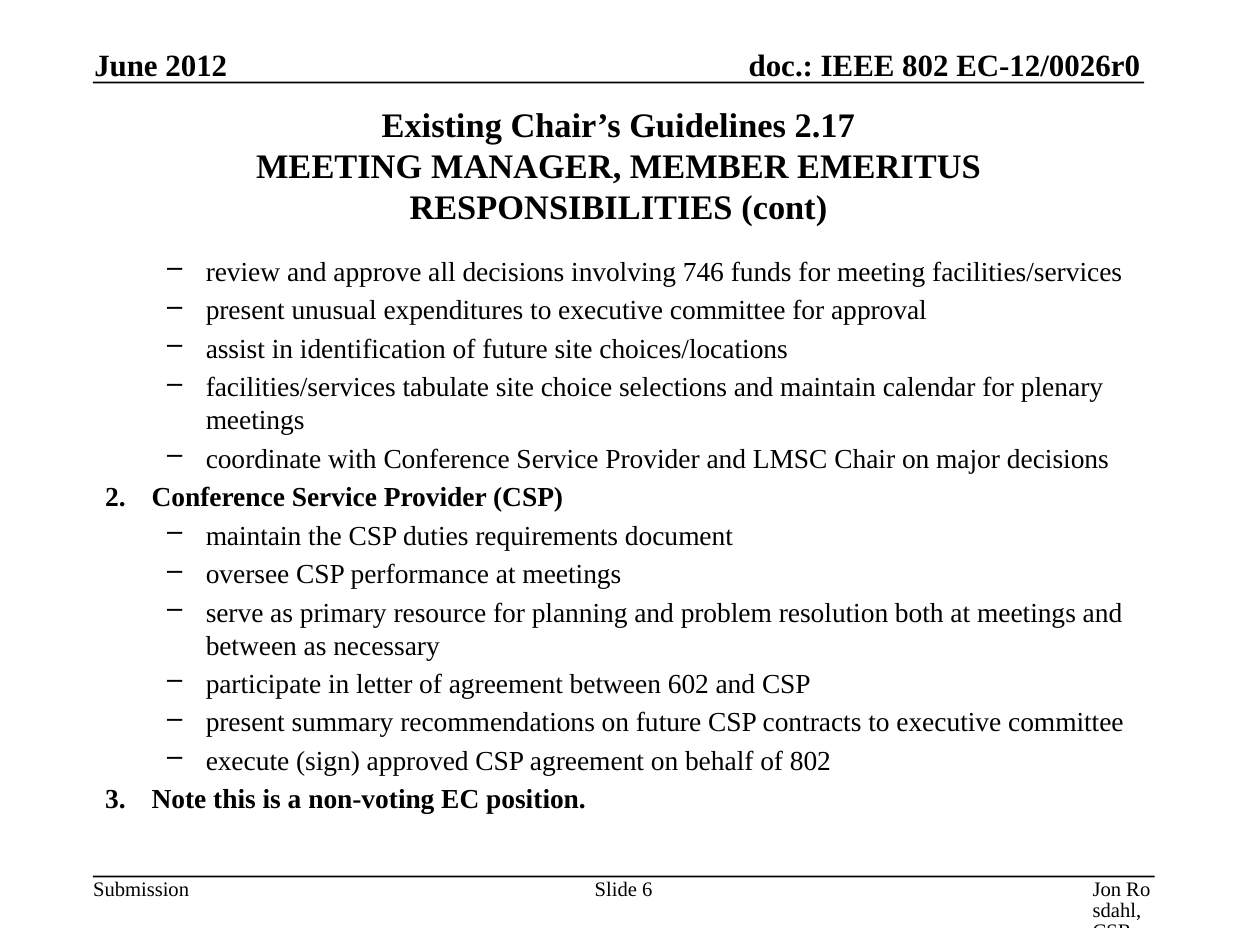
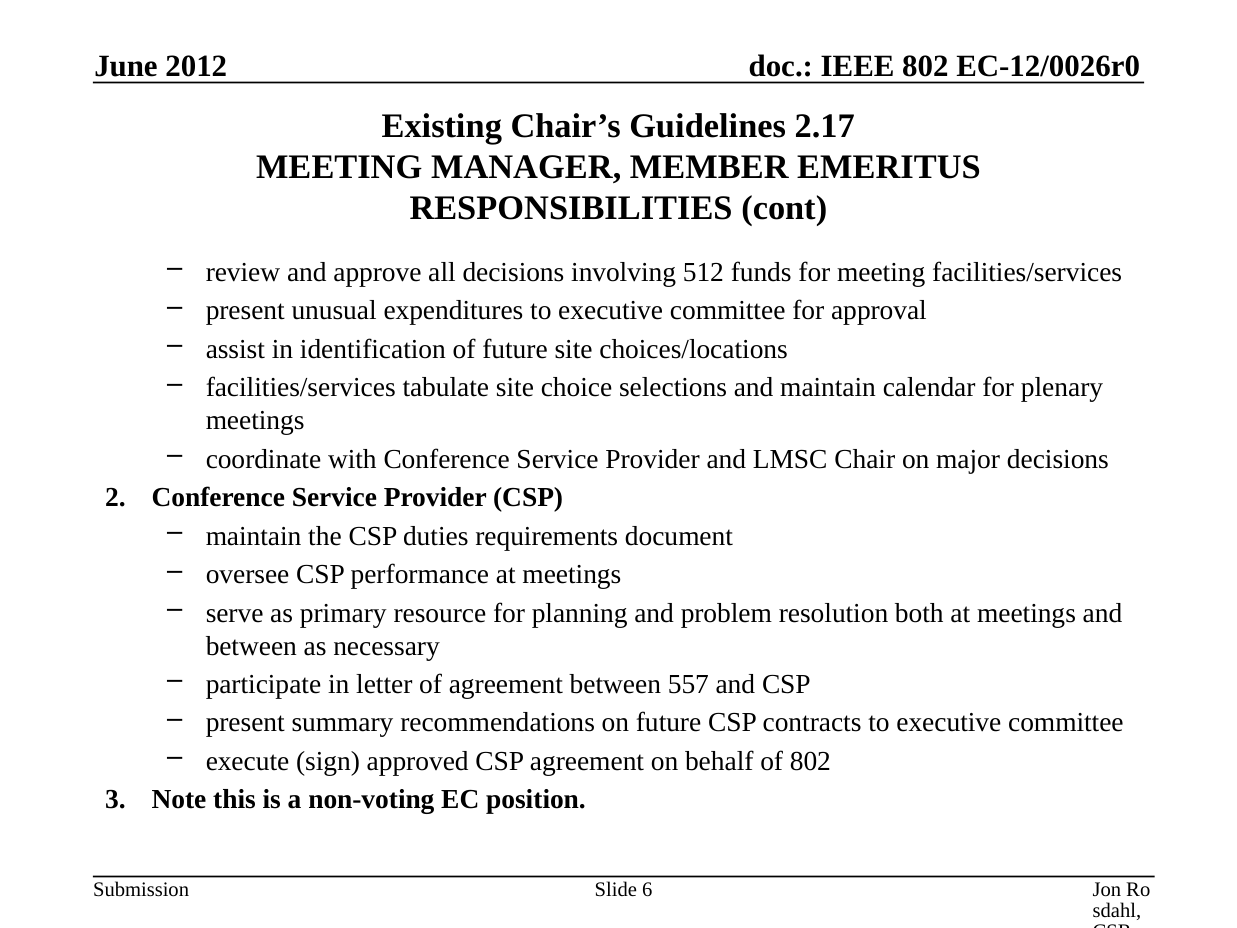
746: 746 -> 512 (703, 272)
602: 602 -> 557 (688, 684)
